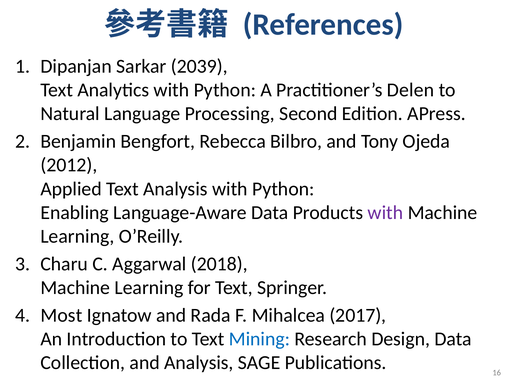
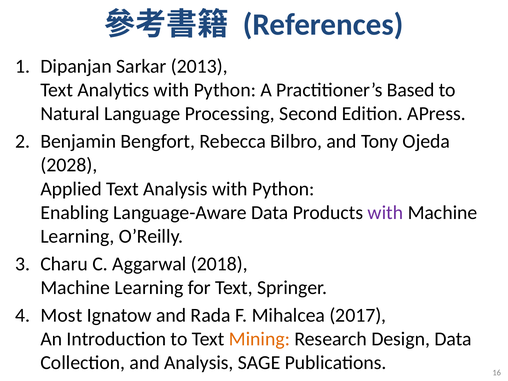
2039: 2039 -> 2013 (199, 66)
Delen: Delen -> Based (411, 90)
2012: 2012 -> 2028 (69, 165)
Mining colour: blue -> orange (259, 339)
